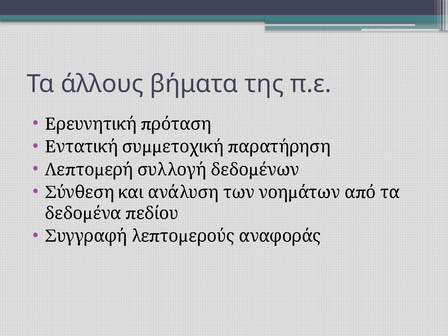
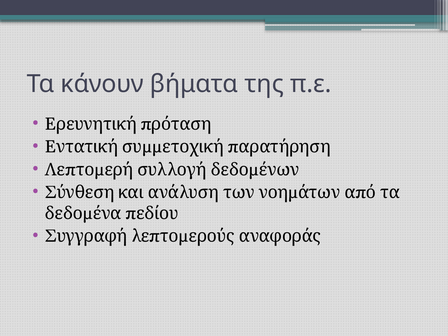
άλλους: άλλους -> κάνουν (102, 84)
